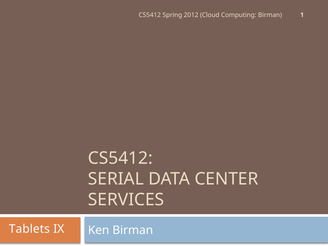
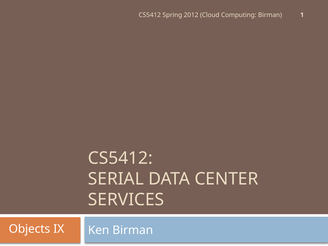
Tablets: Tablets -> Objects (29, 229)
